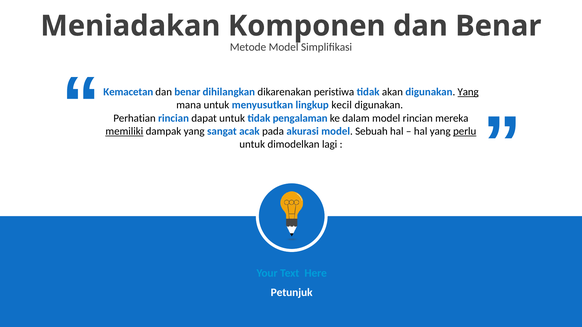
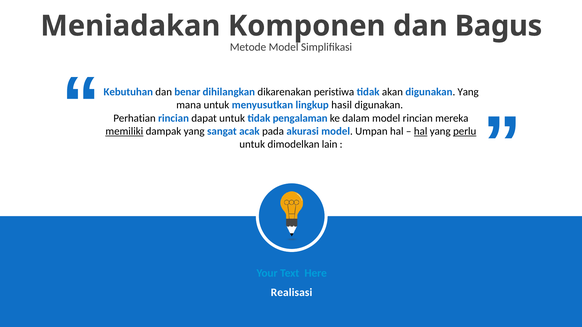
Benar: Benar -> Bagus (498, 26)
Kemacetan: Kemacetan -> Kebutuhan (128, 92)
Yang underline: present -> none (468, 92)
kecil: kecil -> hasil (342, 105)
Sebuah: Sebuah -> Umpan (371, 131)
hal underline: none -> present (421, 131)
lagi: lagi -> lain (330, 144)
Petunjuk: Petunjuk -> Realisasi (292, 293)
